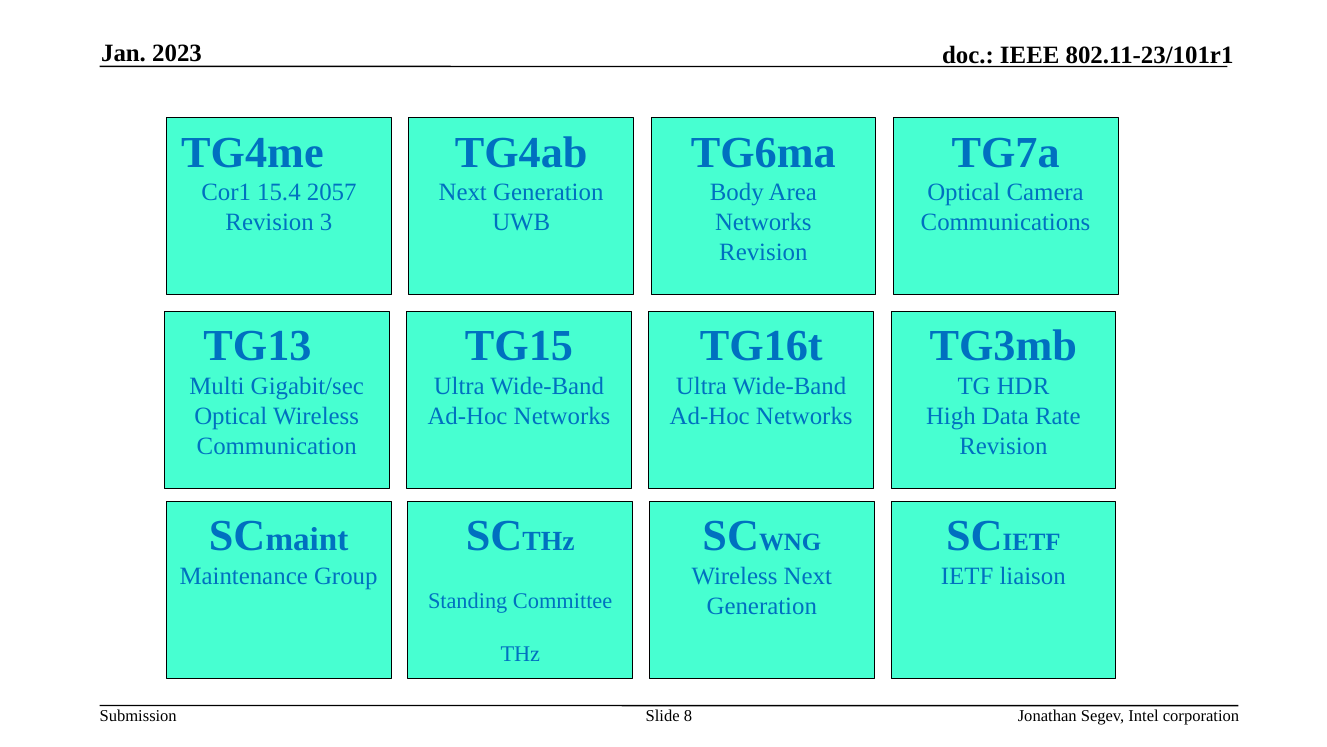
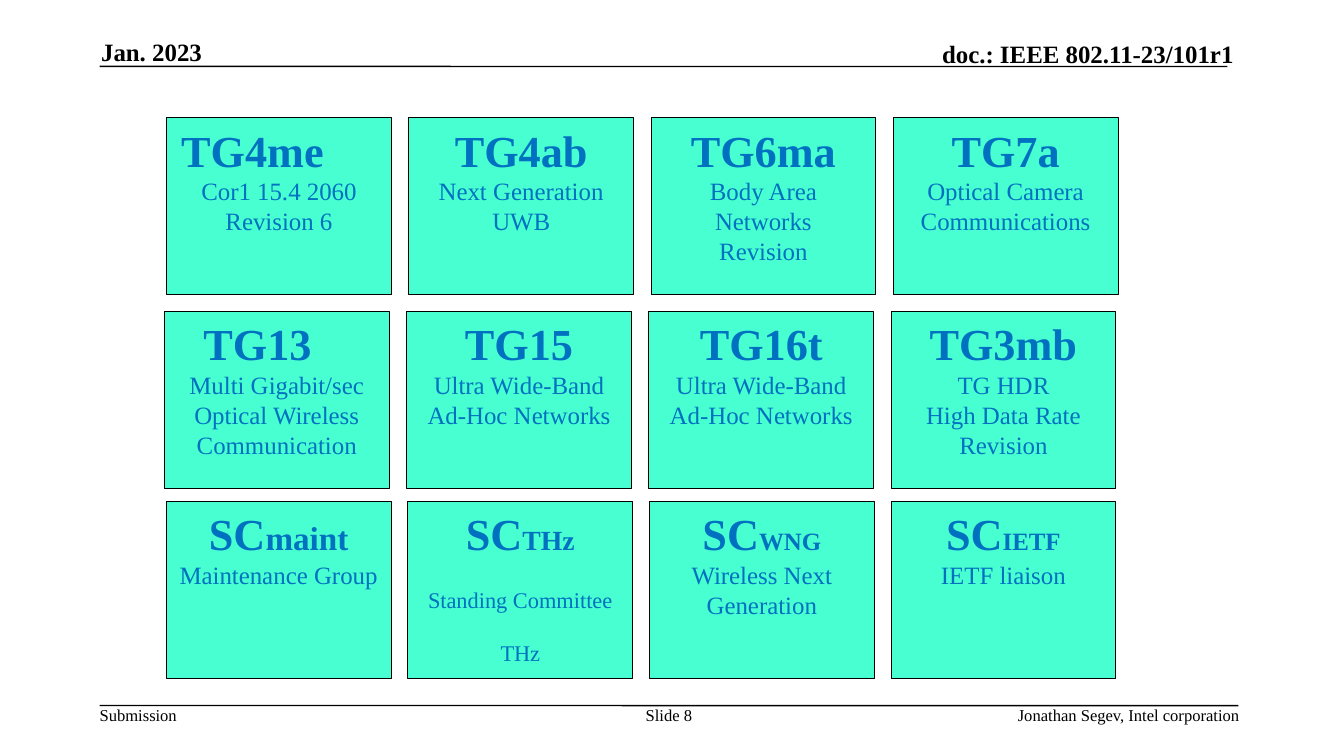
2057: 2057 -> 2060 (332, 192)
3: 3 -> 6 (326, 222)
